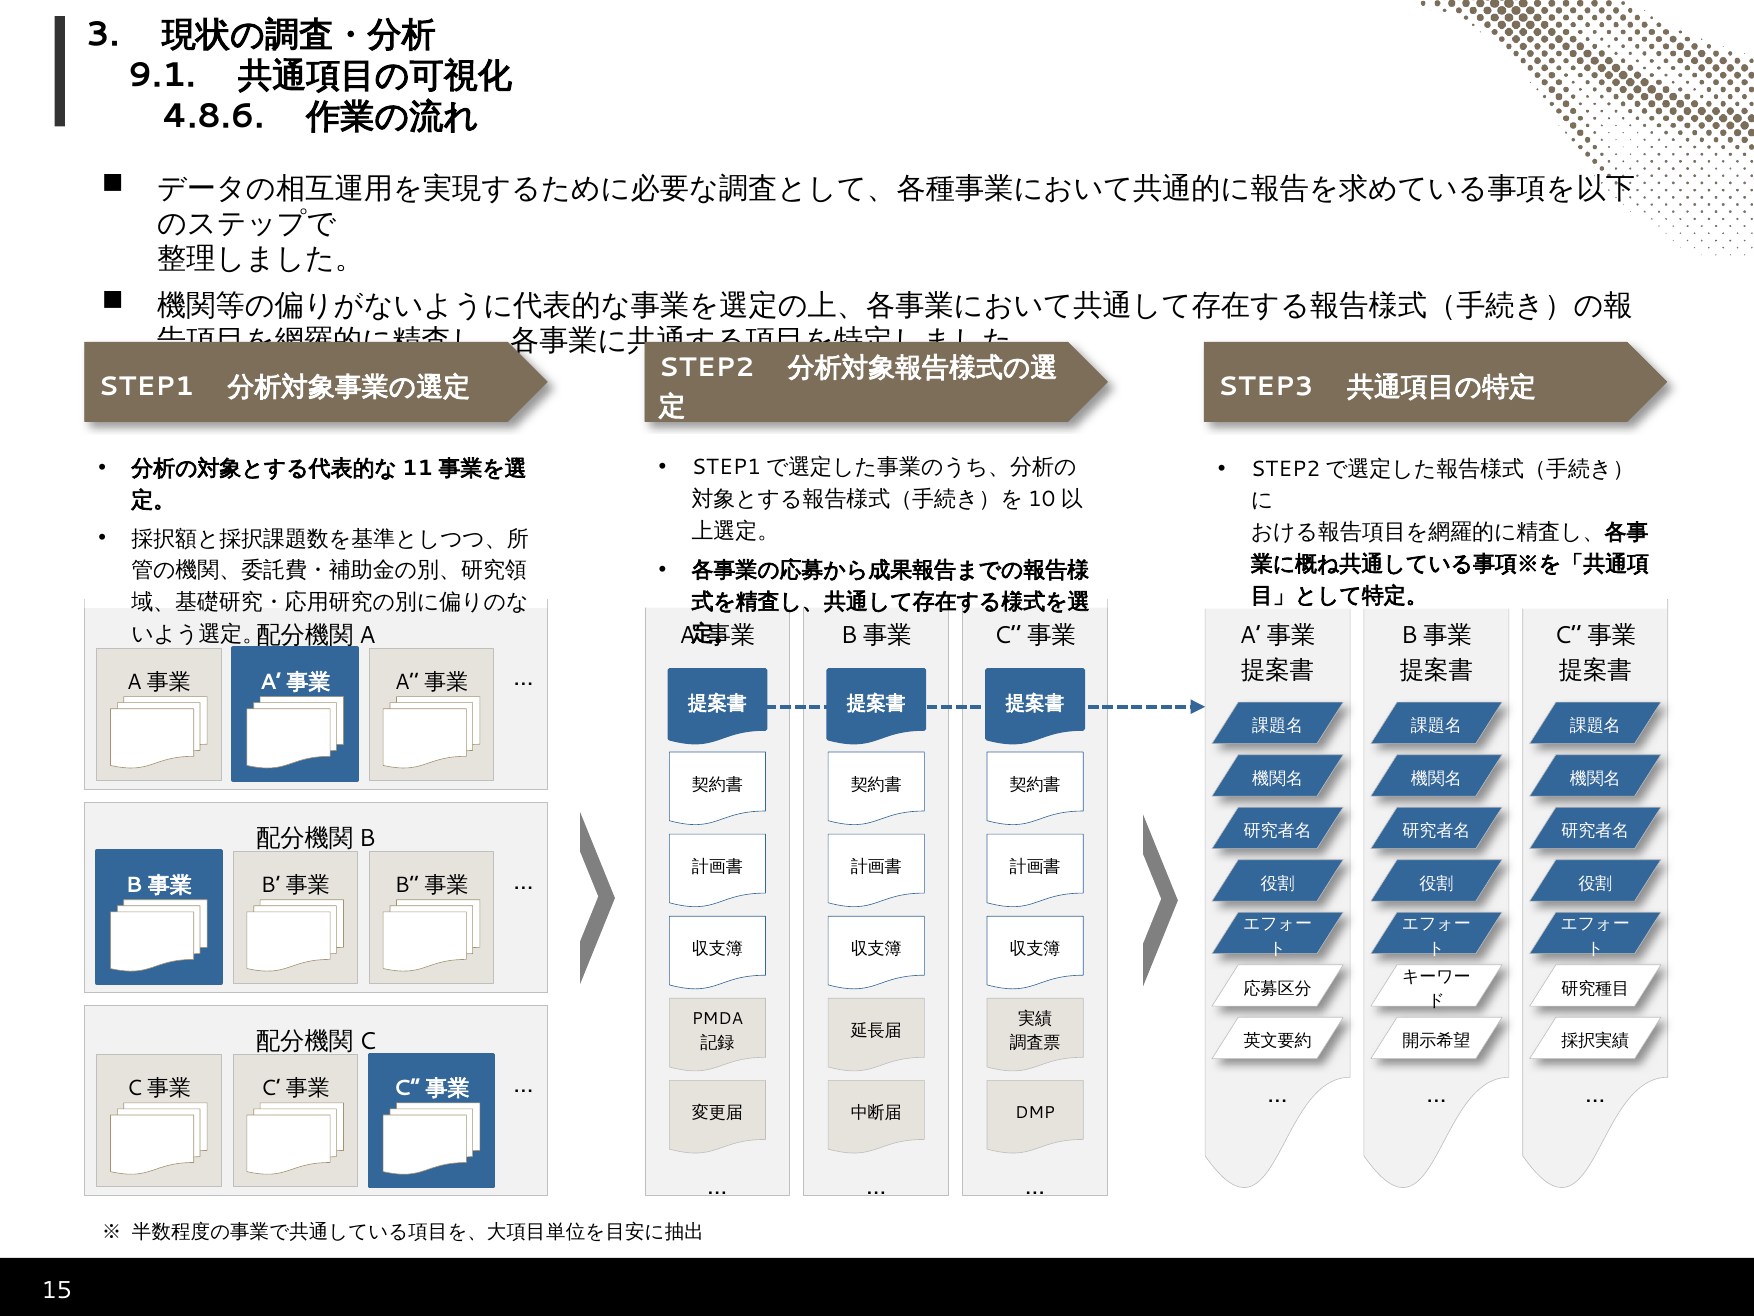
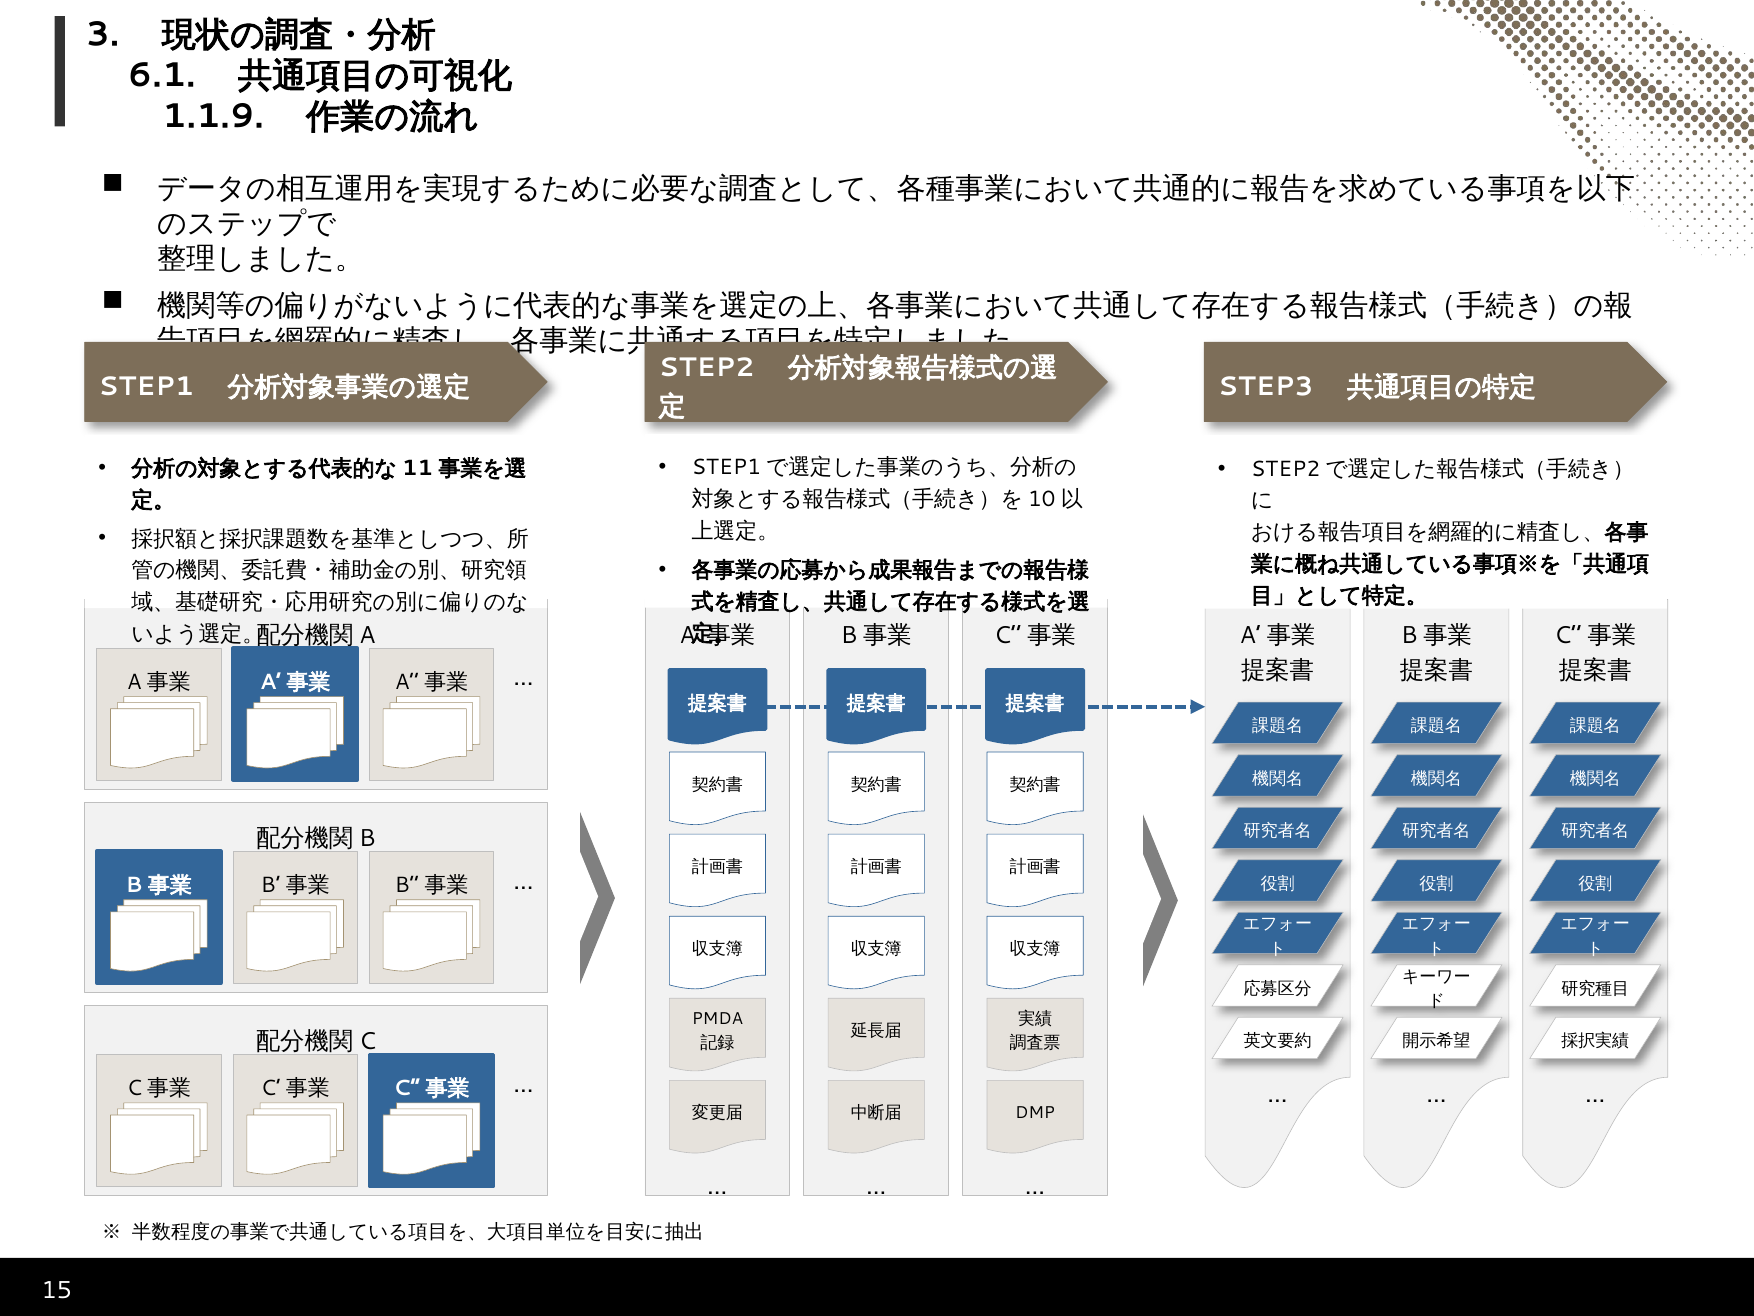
9.1: 9.1 -> 6.1 (162, 76)
4.8.6: 4.8.6 -> 1.1.9 (213, 117)
